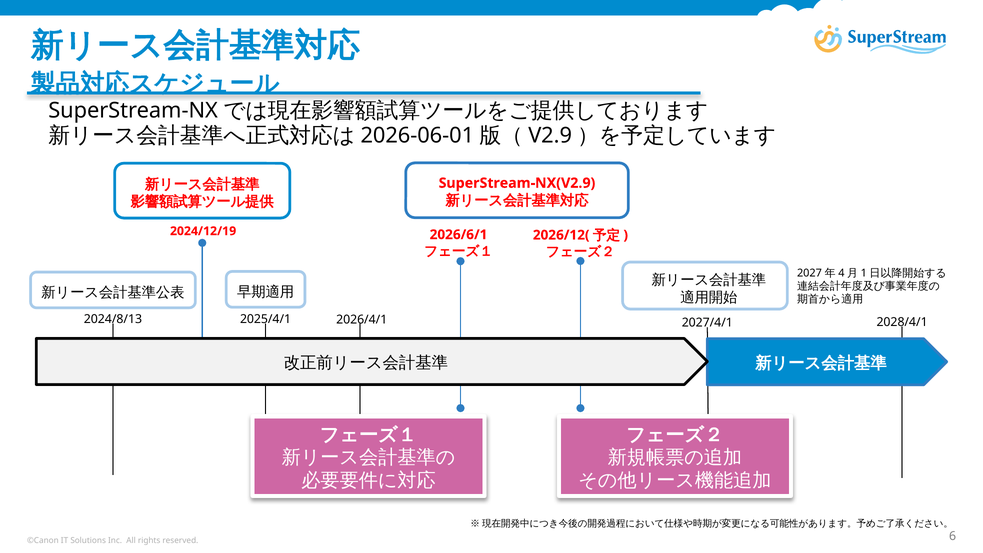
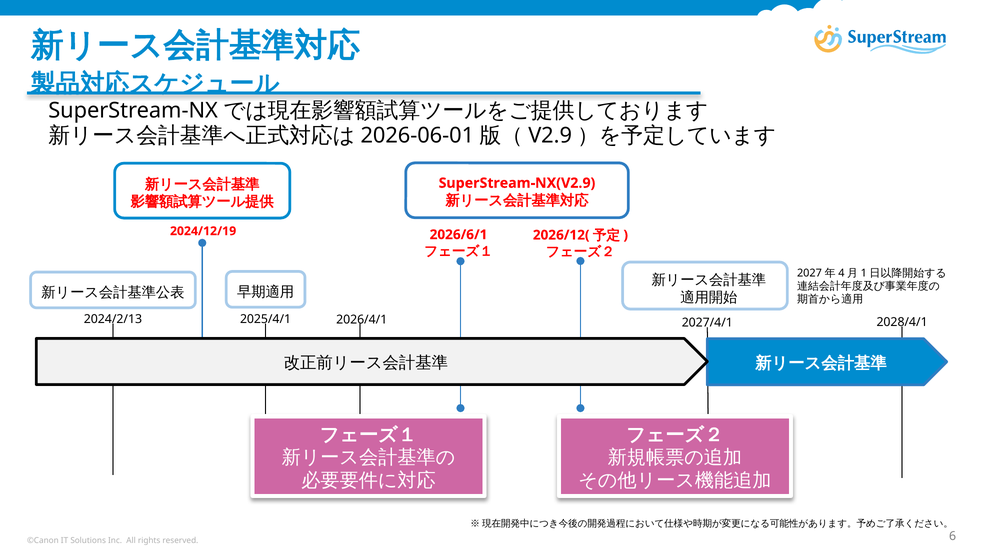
2024/8/13: 2024/8/13 -> 2024/2/13 (113, 319)
